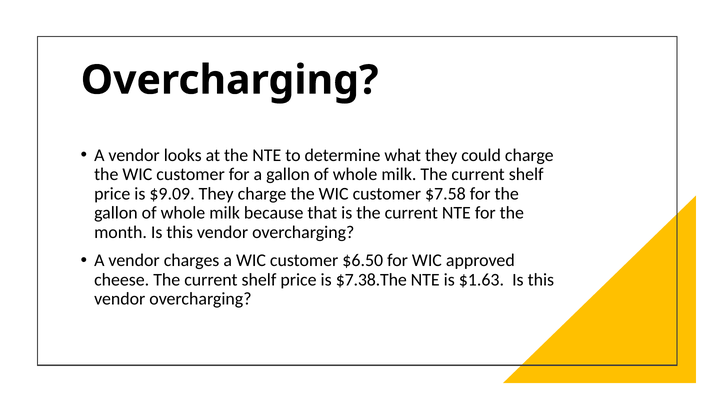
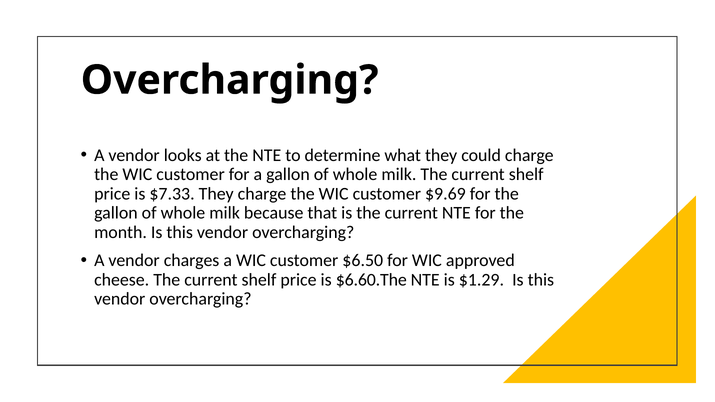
$9.09: $9.09 -> $7.33 (172, 194)
$7.58: $7.58 -> $9.69 (445, 194)
$7.38.The: $7.38.The -> $6.60.The (371, 280)
$1.63: $1.63 -> $1.29 (481, 280)
